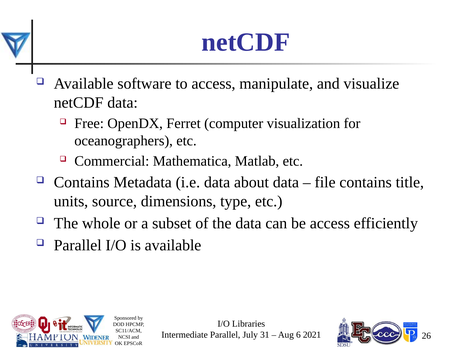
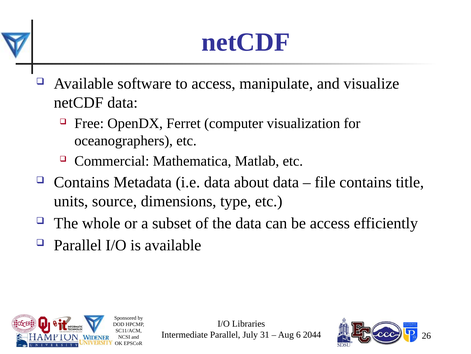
2021: 2021 -> 2044 (312, 334)
